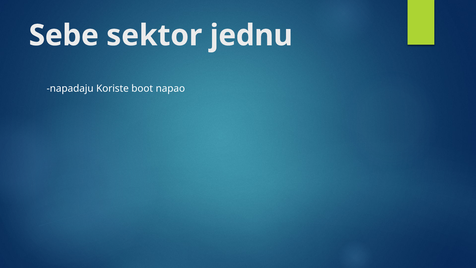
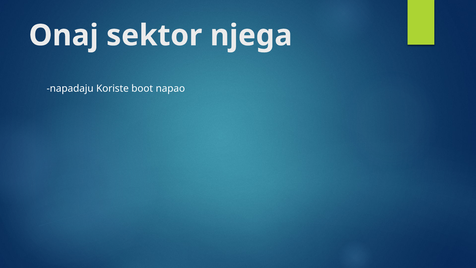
Sebe: Sebe -> Onaj (64, 35)
jednu: jednu -> njega (251, 35)
